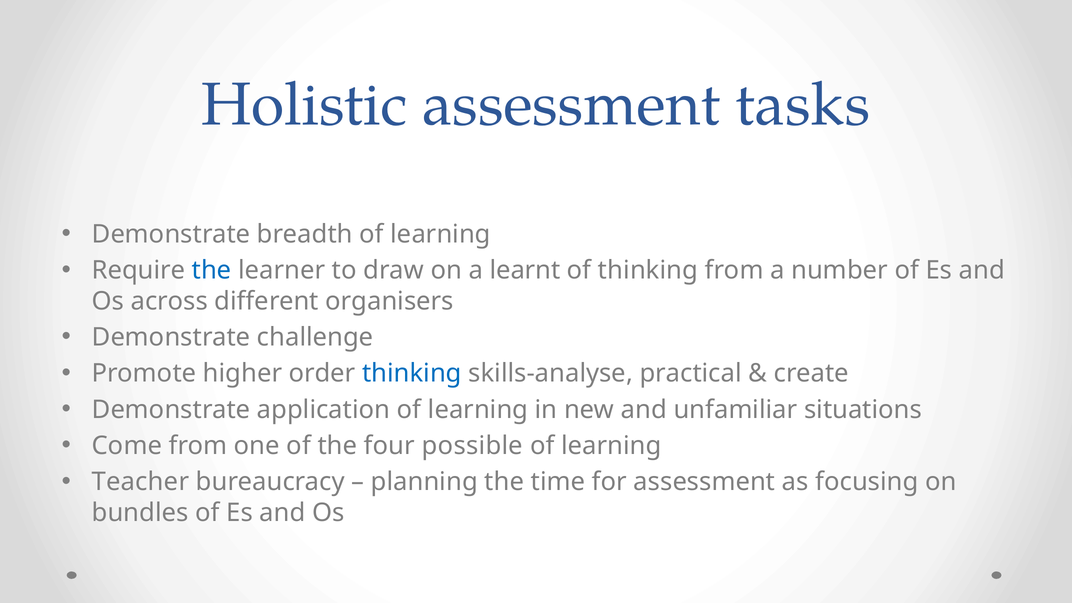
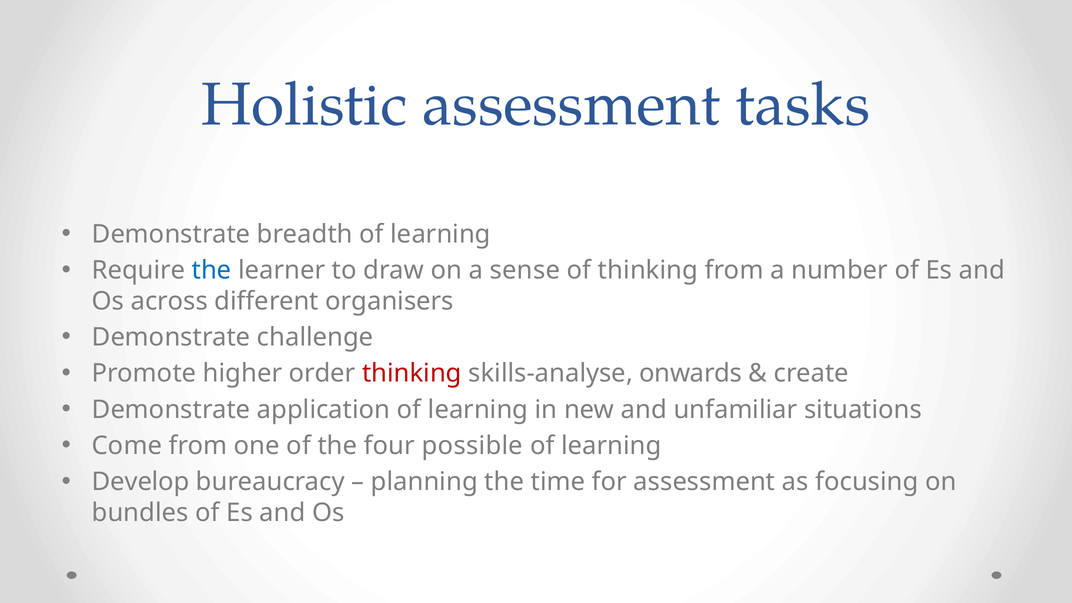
learnt: learnt -> sense (525, 270)
thinking colour: blue -> red (412, 373)
practical: practical -> onwards (691, 373)
Teacher: Teacher -> Develop (141, 482)
